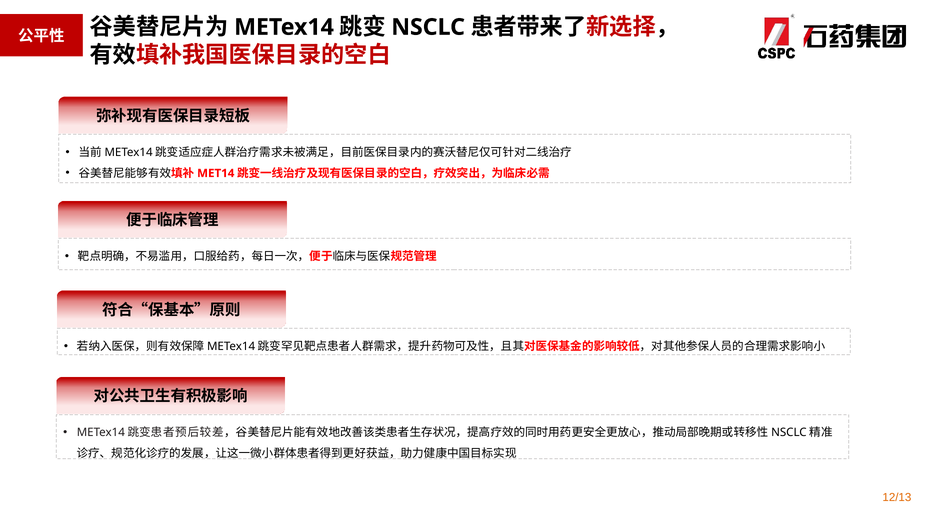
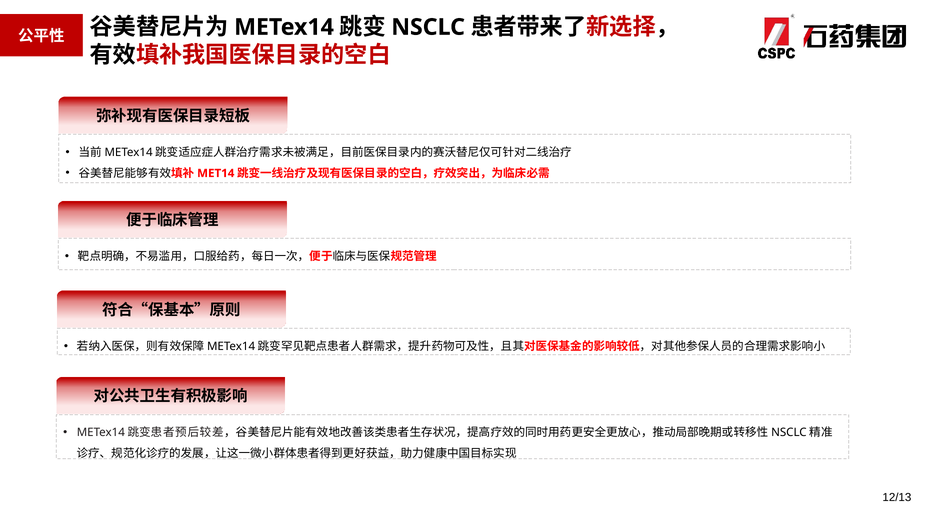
12/13 colour: orange -> black (897, 497)
